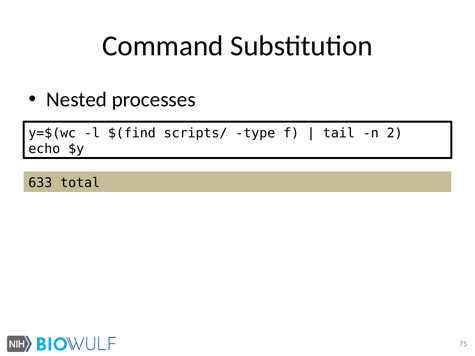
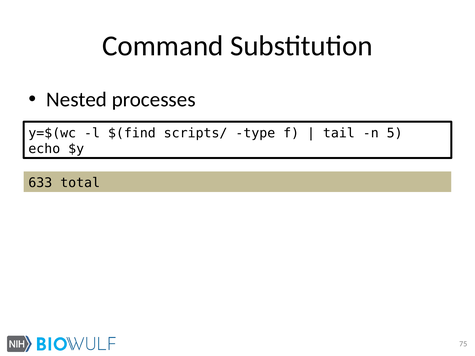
2: 2 -> 5 (395, 133)
